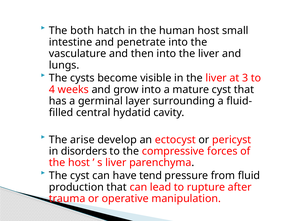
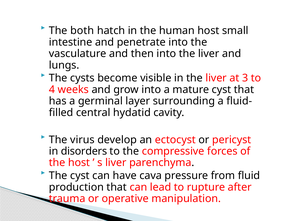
arise: arise -> virus (82, 139)
tend: tend -> cava (151, 175)
